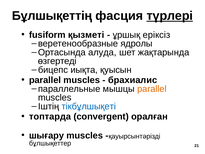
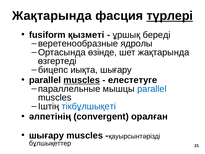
Бұлшықеттің: Бұлшықеттің -> Жақтарында (52, 16)
еріксіз: еріксіз -> береді (157, 35)
алуда: алуда -> өзінде (102, 52)
иықта қуысын: қуысын -> шығару (116, 70)
muscles underline: none -> present (82, 80)
брахиалис: брахиалис -> елестетуге (133, 80)
parallel colour: orange -> blue (152, 89)
топтарда: топтарда -> әлпетінің (50, 116)
